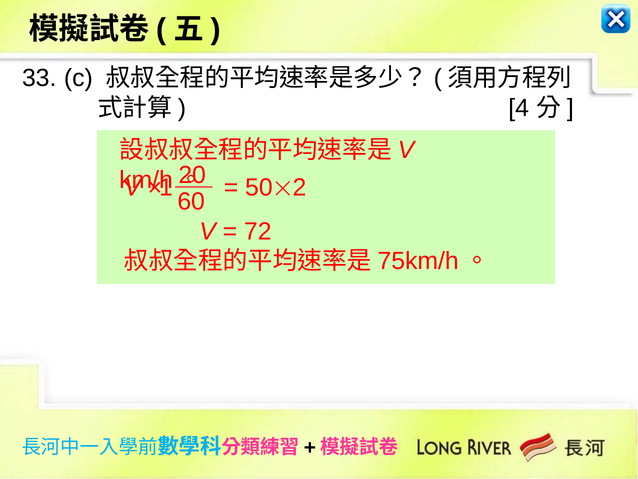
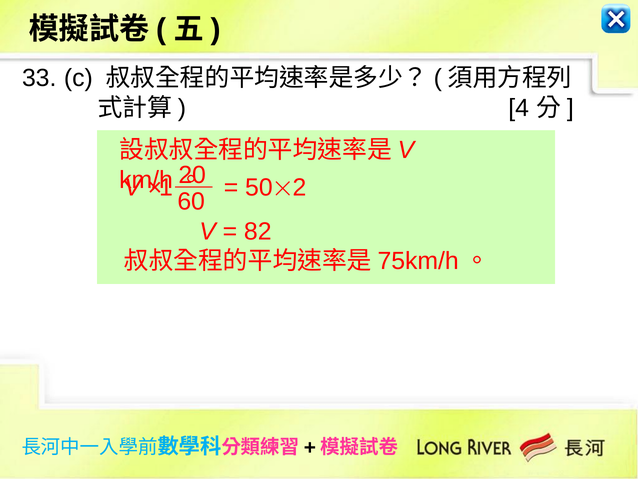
72: 72 -> 82 (258, 231)
